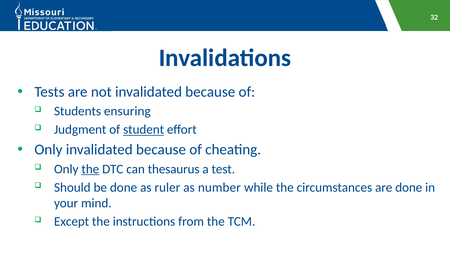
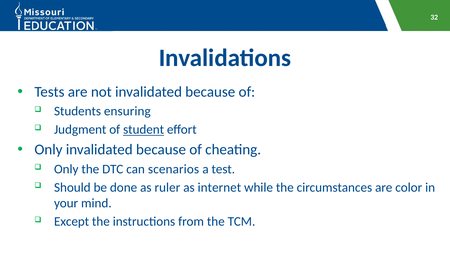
the underline: present -> none (90, 169)
thesaurus: thesaurus -> scenarios (174, 169)
number: number -> internet (219, 187)
are done: done -> color (409, 187)
